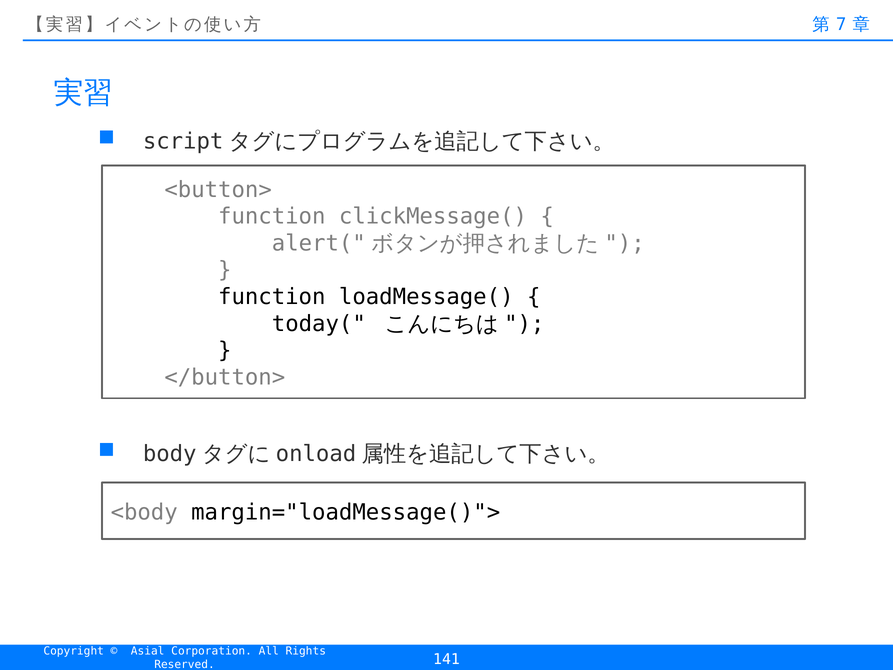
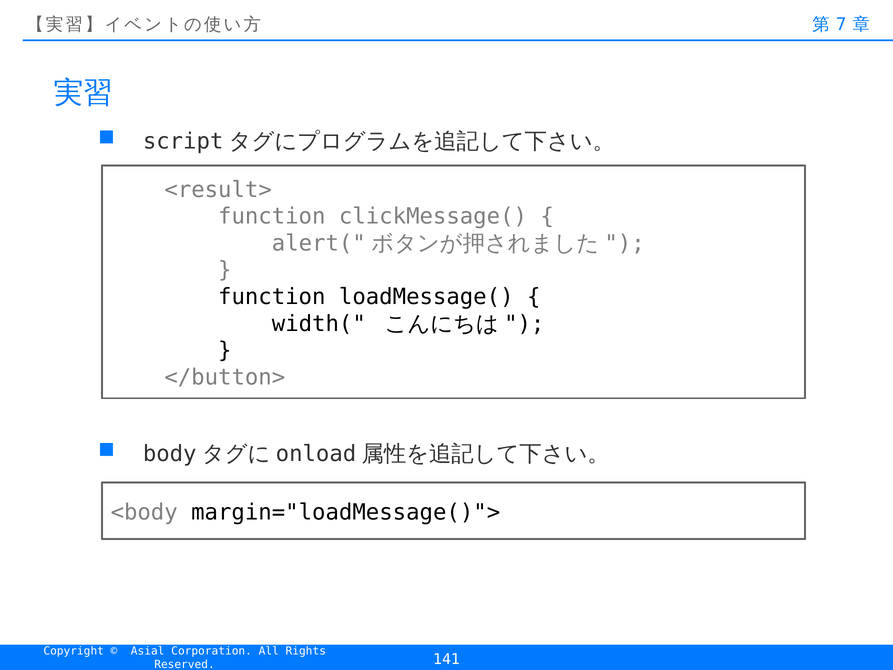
<button>: <button> -> <result> (218, 190)
today(: today( -> width( (319, 324)
